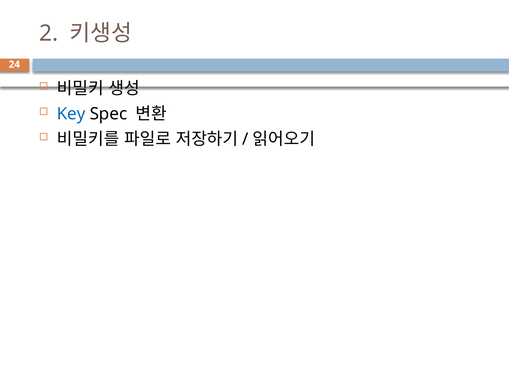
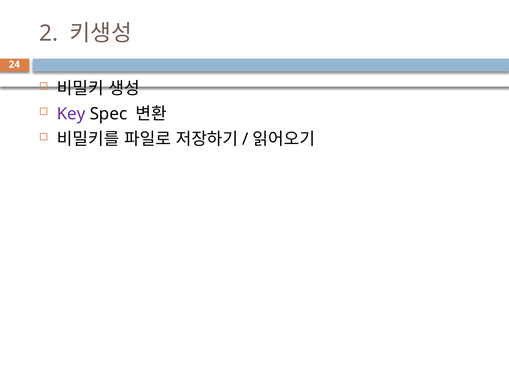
Key colour: blue -> purple (71, 114)
